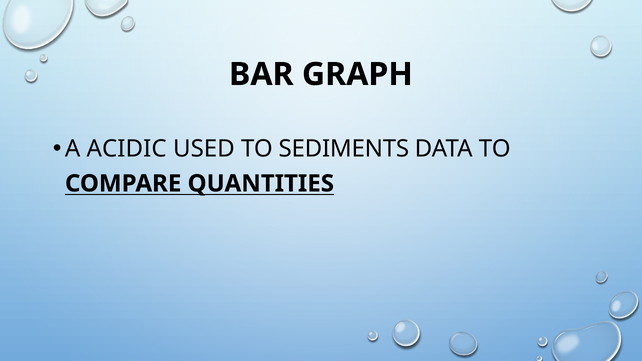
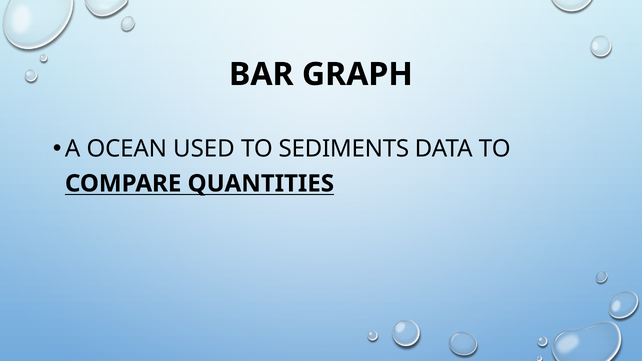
ACIDIC: ACIDIC -> OCEAN (127, 149)
